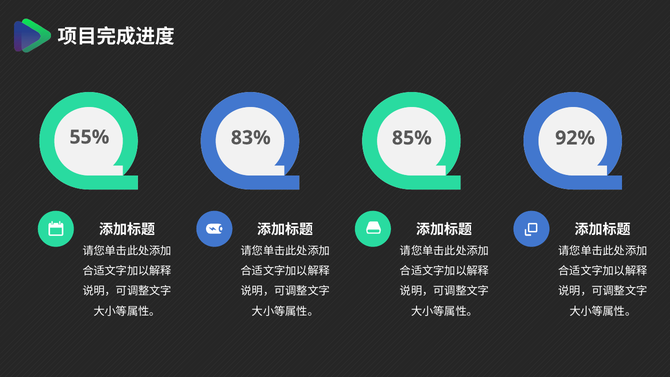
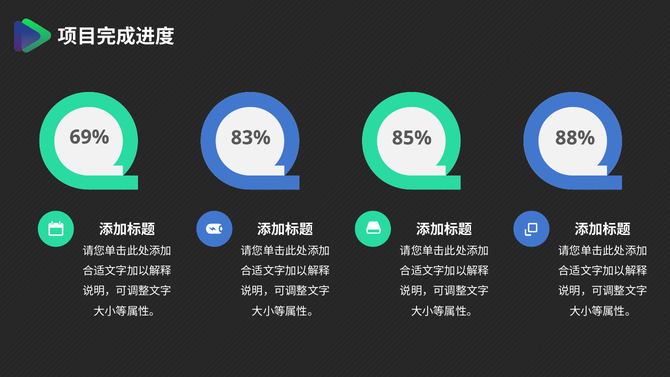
55%: 55% -> 69% (89, 137)
92%: 92% -> 88% (575, 138)
